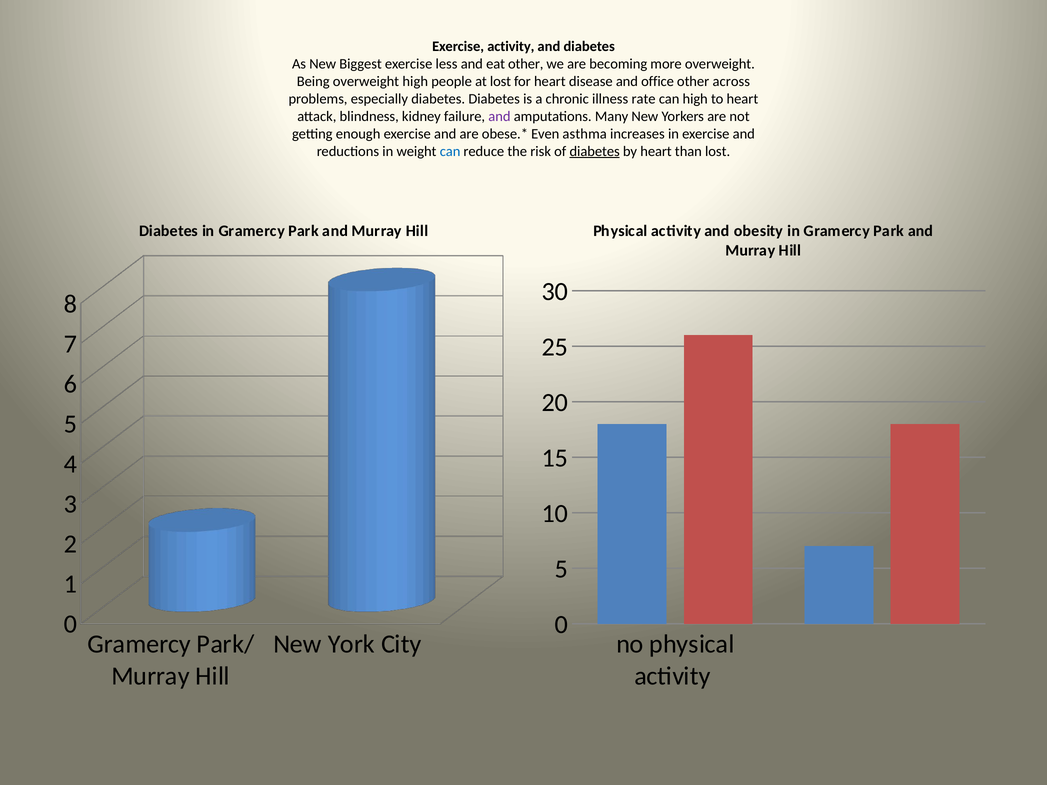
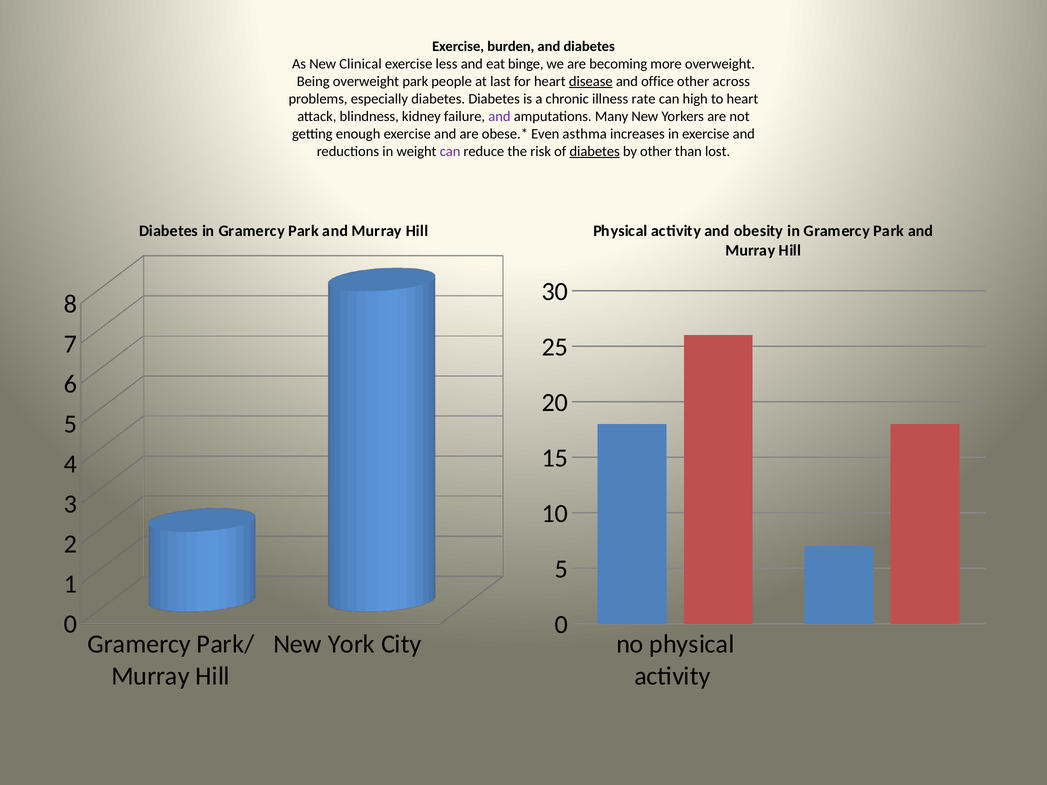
Exercise activity: activity -> burden (511, 46)
Biggest: Biggest -> Clinical (360, 64)
eat other: other -> binge (526, 64)
overweight high: high -> park (415, 81)
at lost: lost -> last (500, 81)
disease underline: none -> present (591, 81)
can colour: blue -> purple (450, 151)
by heart: heart -> other (656, 151)
